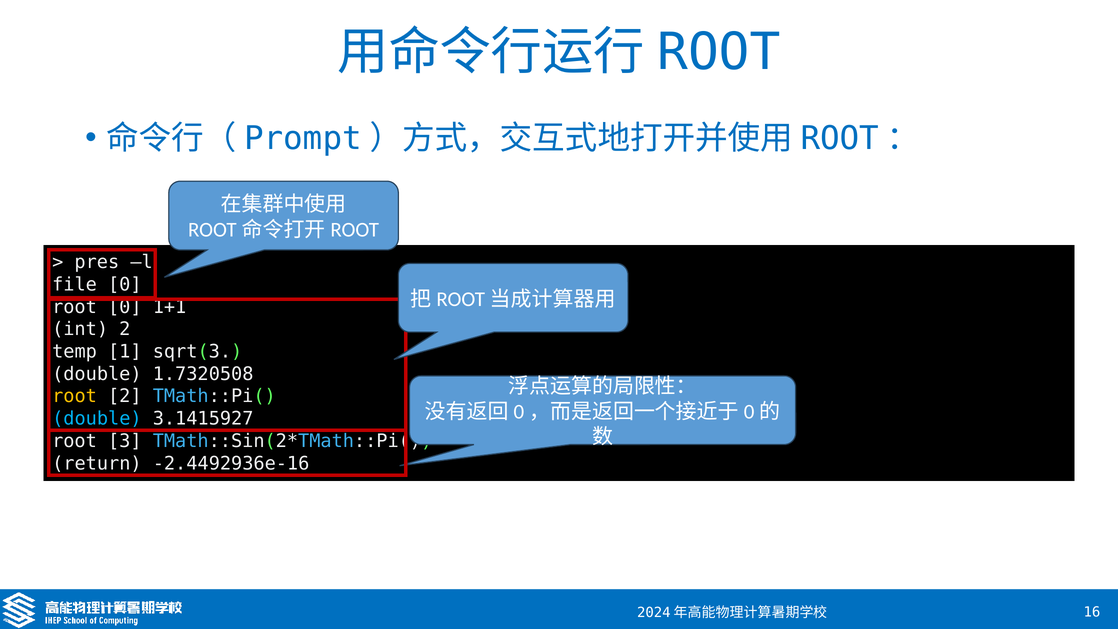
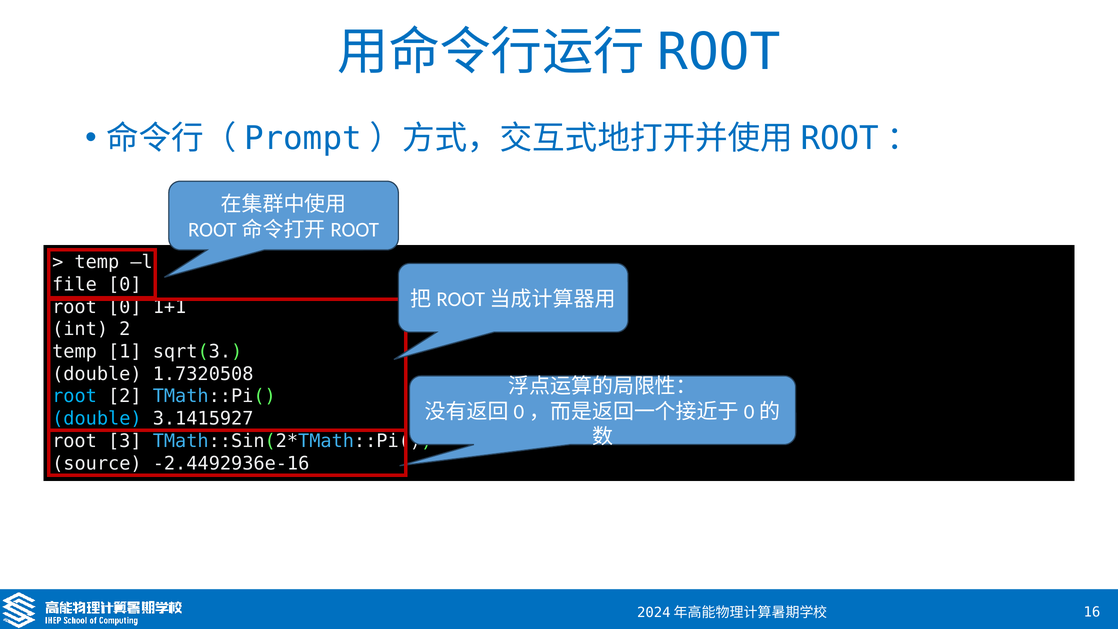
pres: pres -> temp (97, 262)
root colour: yellow -> light blue (75, 396)
return: return -> source (97, 463)
